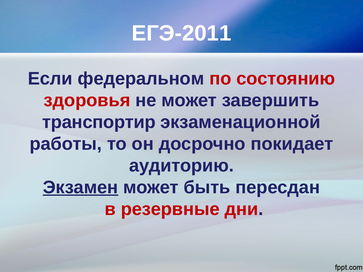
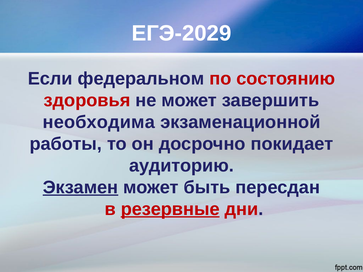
ЕГЭ-2011: ЕГЭ-2011 -> ЕГЭ-2029 (181, 33)
транспортир: транспортир -> необходима (99, 122)
резервные underline: none -> present (170, 209)
